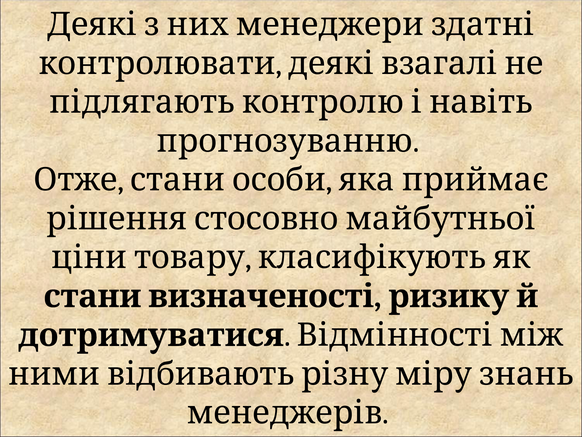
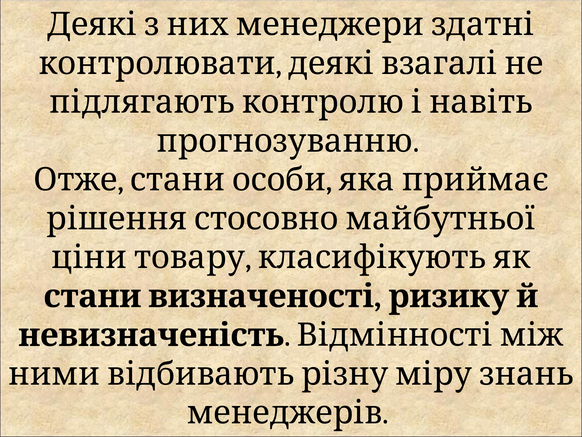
дотримуватися: дотримуватися -> невизначеність (151, 335)
